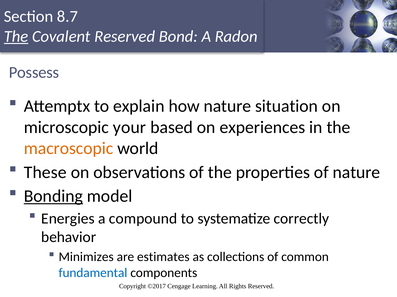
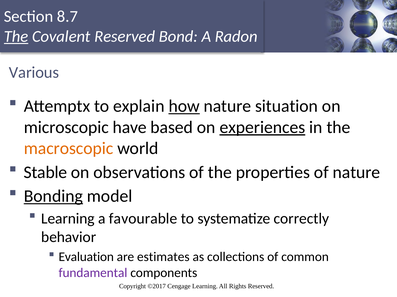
Possess: Possess -> Various (34, 73)
how underline: none -> present (184, 106)
your: your -> have (130, 128)
experiences underline: none -> present (262, 128)
These: These -> Stable (45, 173)
Energies: Energies -> Learning (68, 219)
compound: compound -> favourable (143, 219)
Minimizes: Minimizes -> Evaluation (86, 257)
fundamental colour: blue -> purple (93, 273)
